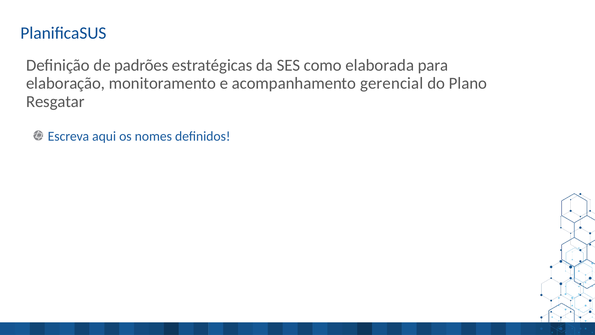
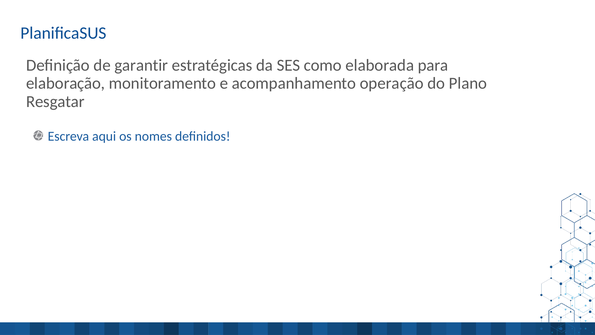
padrões: padrões -> garantir (141, 65)
gerencial: gerencial -> operação (392, 83)
